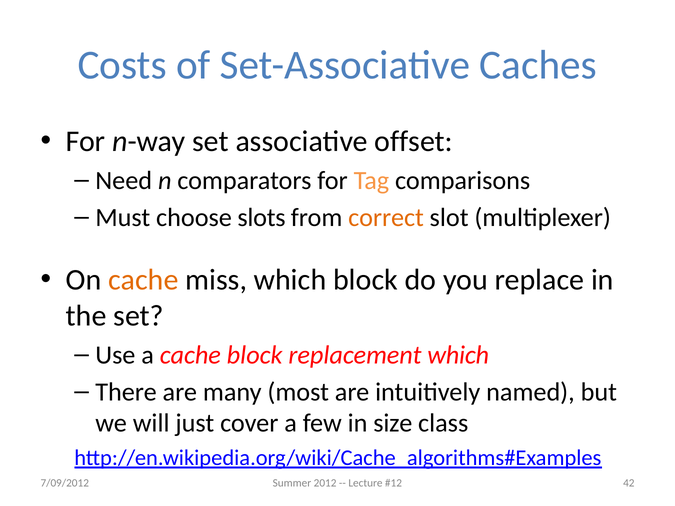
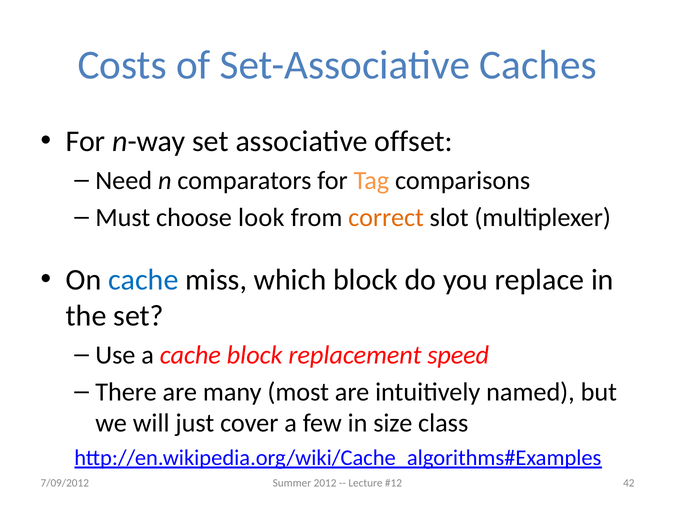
slots: slots -> look (261, 218)
cache colour: orange -> blue (143, 280)
replacement which: which -> speed (458, 355)
